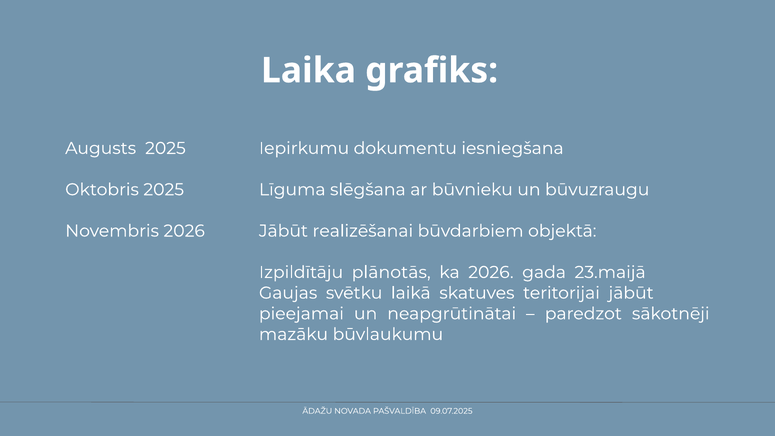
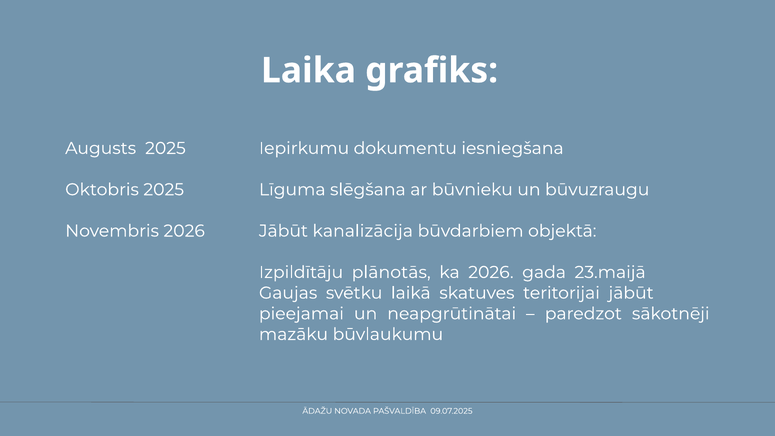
realizēšanai: realizēšanai -> kanalizācija (363, 231)
